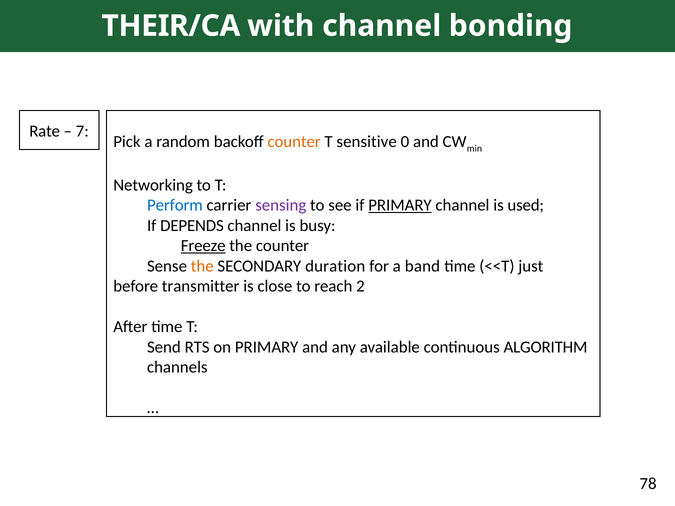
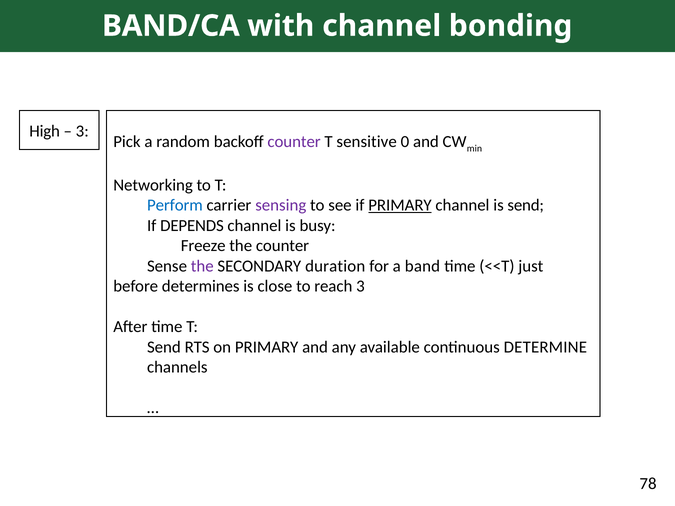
THEIR/CA: THEIR/CA -> BAND/CA (171, 26)
Rate: Rate -> High (45, 131)
7: 7 -> 3 (82, 131)
counter colour: orange -> purple (294, 142)
is used: used -> send (526, 205)
Freeze underline: present -> none (203, 246)
the colour: orange -> purple (202, 266)
transmitter: transmitter -> determines (201, 286)
reach 2: 2 -> 3 (360, 286)
ALGORITHM: ALGORITHM -> DETERMINE (545, 347)
